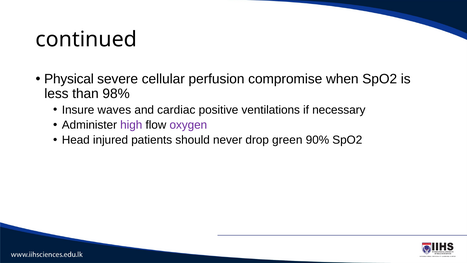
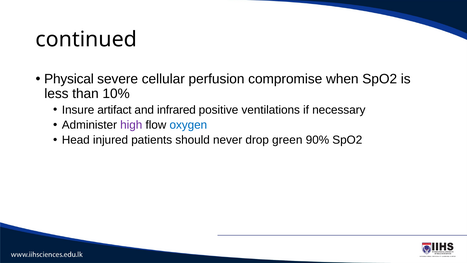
98%: 98% -> 10% (116, 94)
waves: waves -> artifact (114, 110)
cardiac: cardiac -> infrared (176, 110)
oxygen colour: purple -> blue (188, 125)
